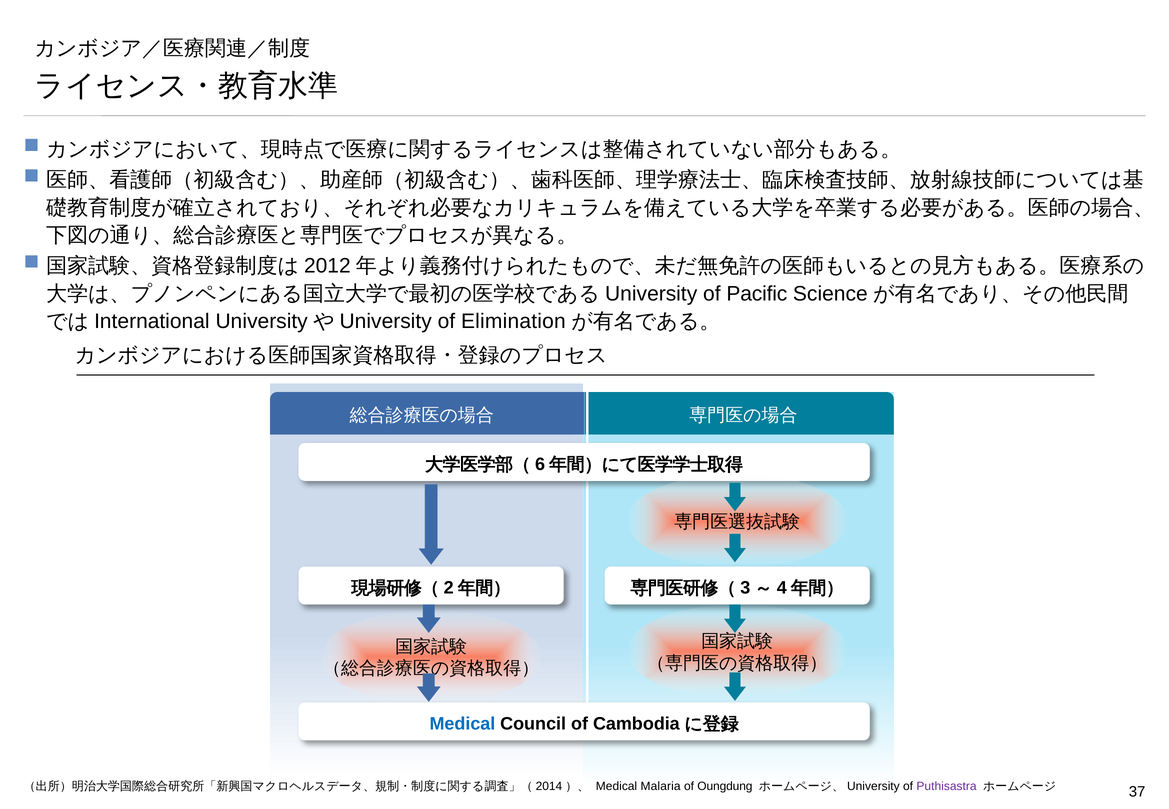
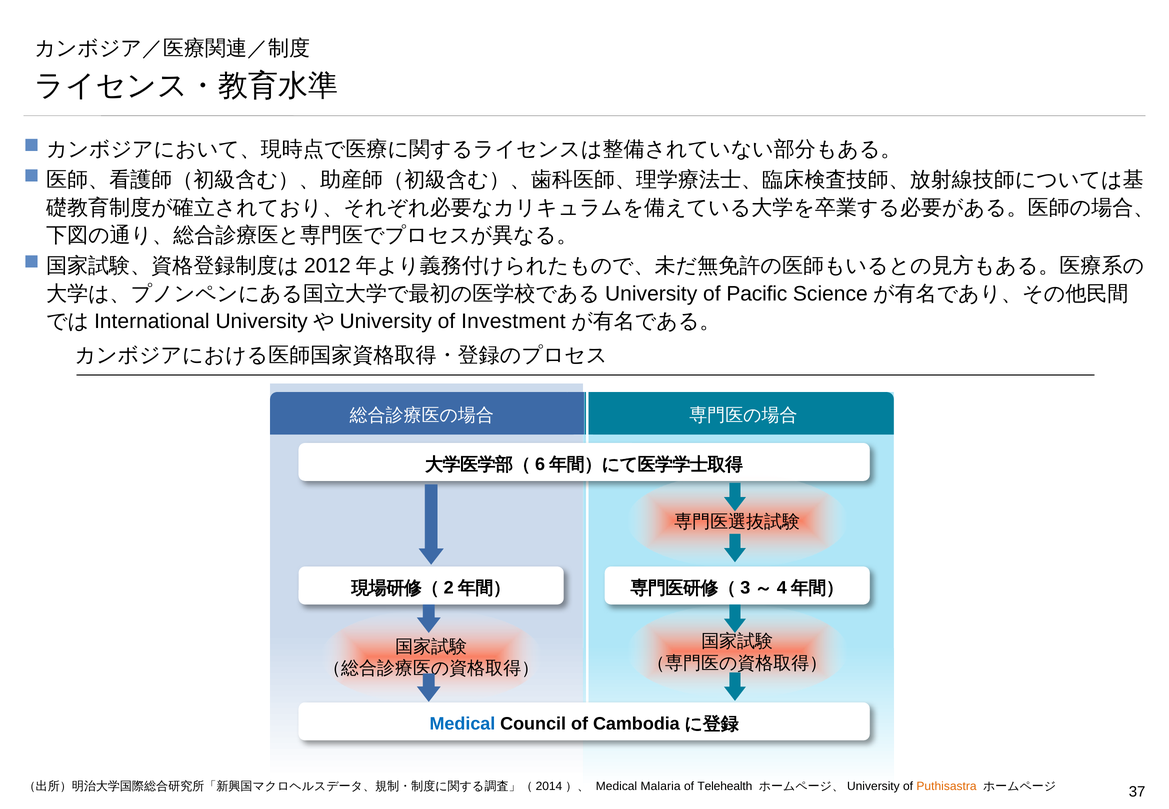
Elimination: Elimination -> Investment (513, 321)
Oungdung: Oungdung -> Telehealth (725, 787)
Puthisastra colour: purple -> orange (947, 787)
